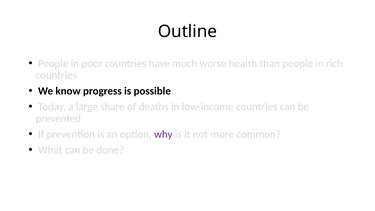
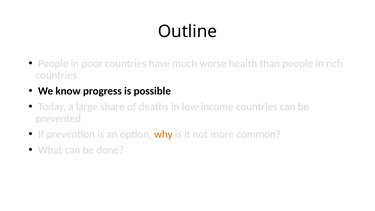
why colour: purple -> orange (163, 134)
